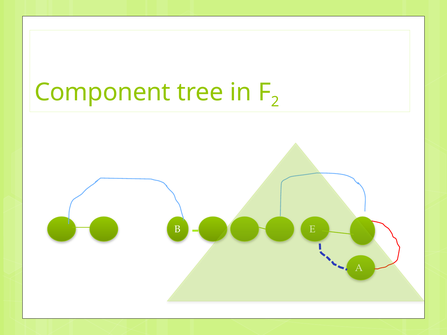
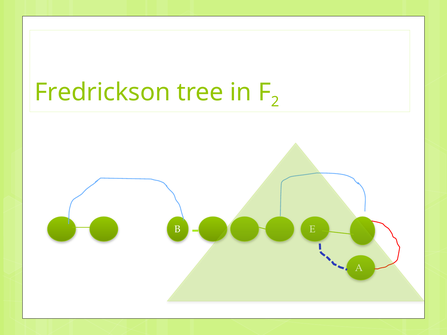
Component: Component -> Fredrickson (102, 92)
